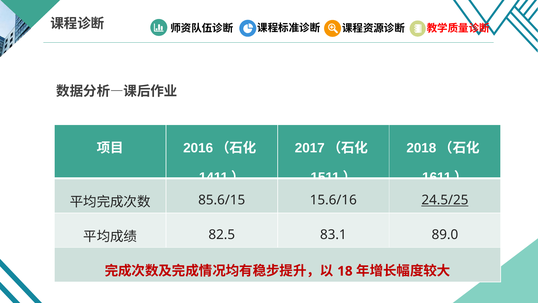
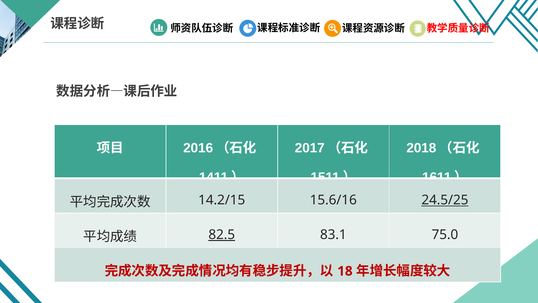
85.6/15: 85.6/15 -> 14.2/15 (222, 200)
82.5 underline: none -> present (222, 234)
89.0: 89.0 -> 75.0 (445, 234)
